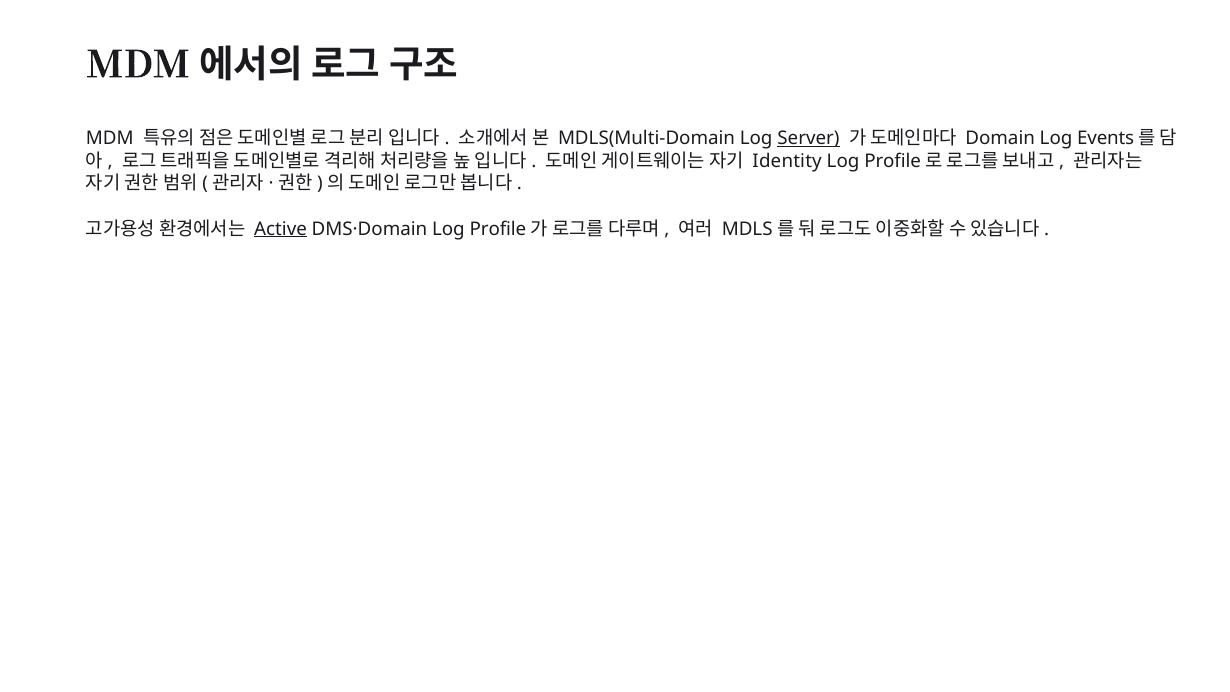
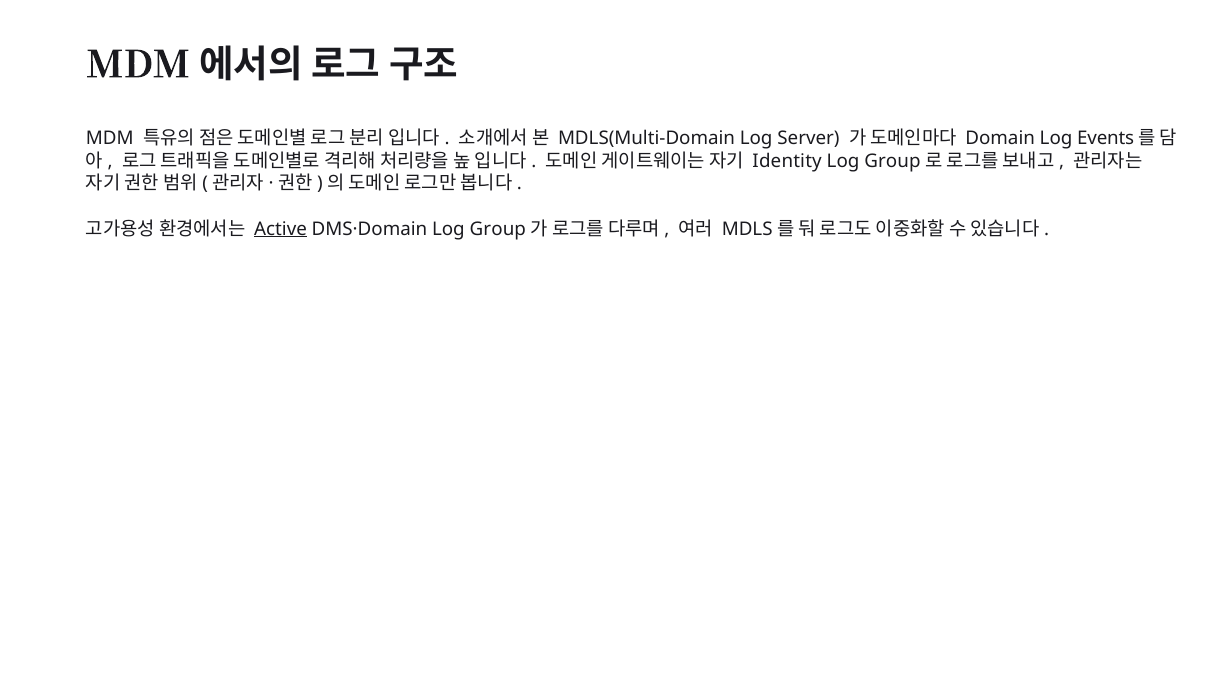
Server underline: present -> none (809, 139)
Profile: Profile -> Group (893, 161)
DMS·Domain Log Profile: Profile -> Group (498, 229)
